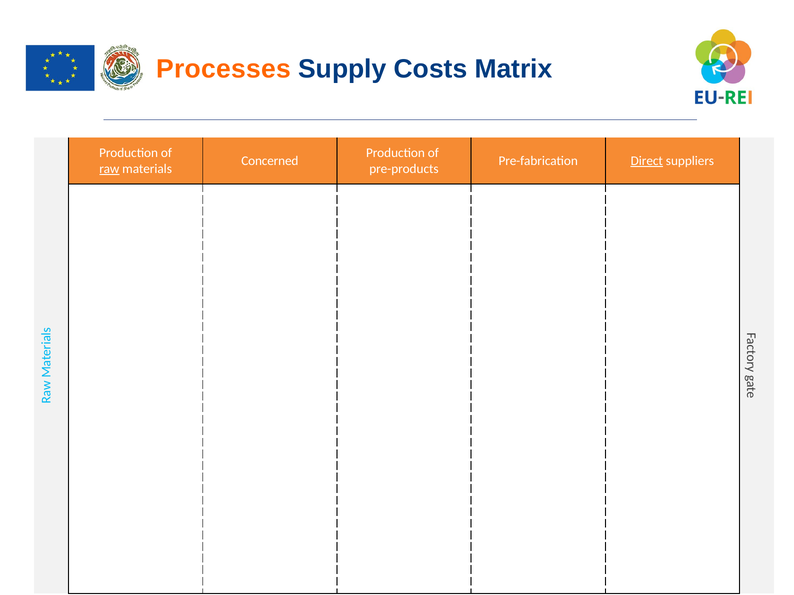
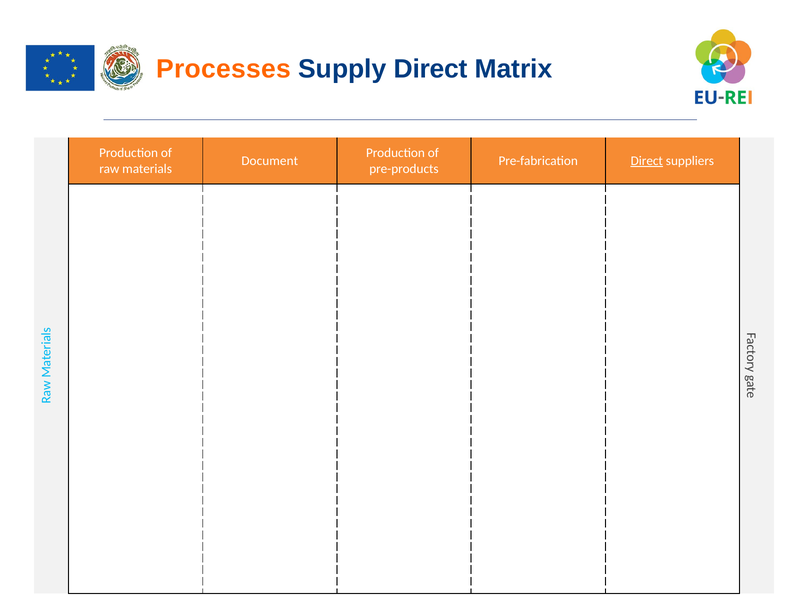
Supply Costs: Costs -> Direct (431, 69)
Concerned: Concerned -> Document (270, 161)
raw underline: present -> none (109, 169)
